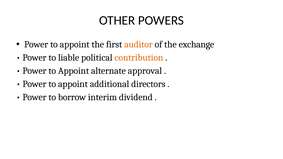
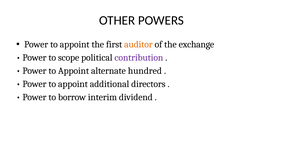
liable: liable -> scope (69, 58)
contribution colour: orange -> purple (139, 58)
approval: approval -> hundred (145, 71)
